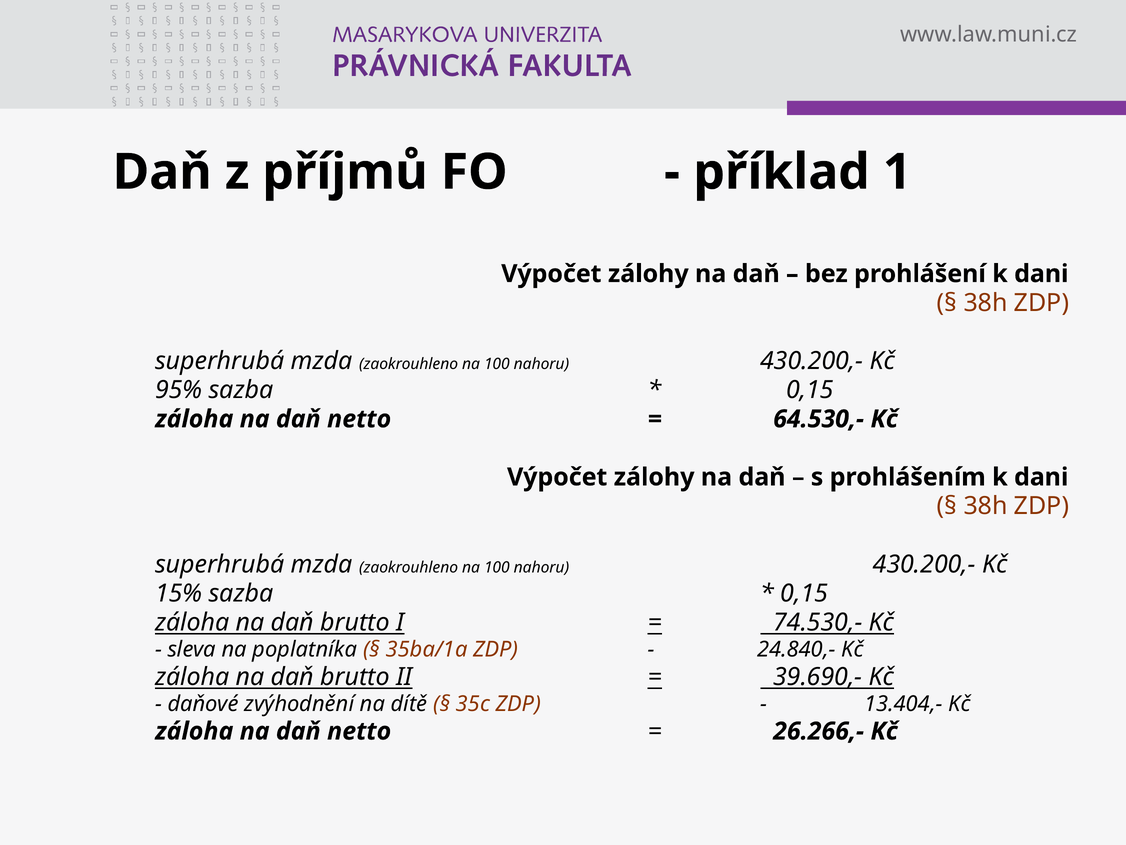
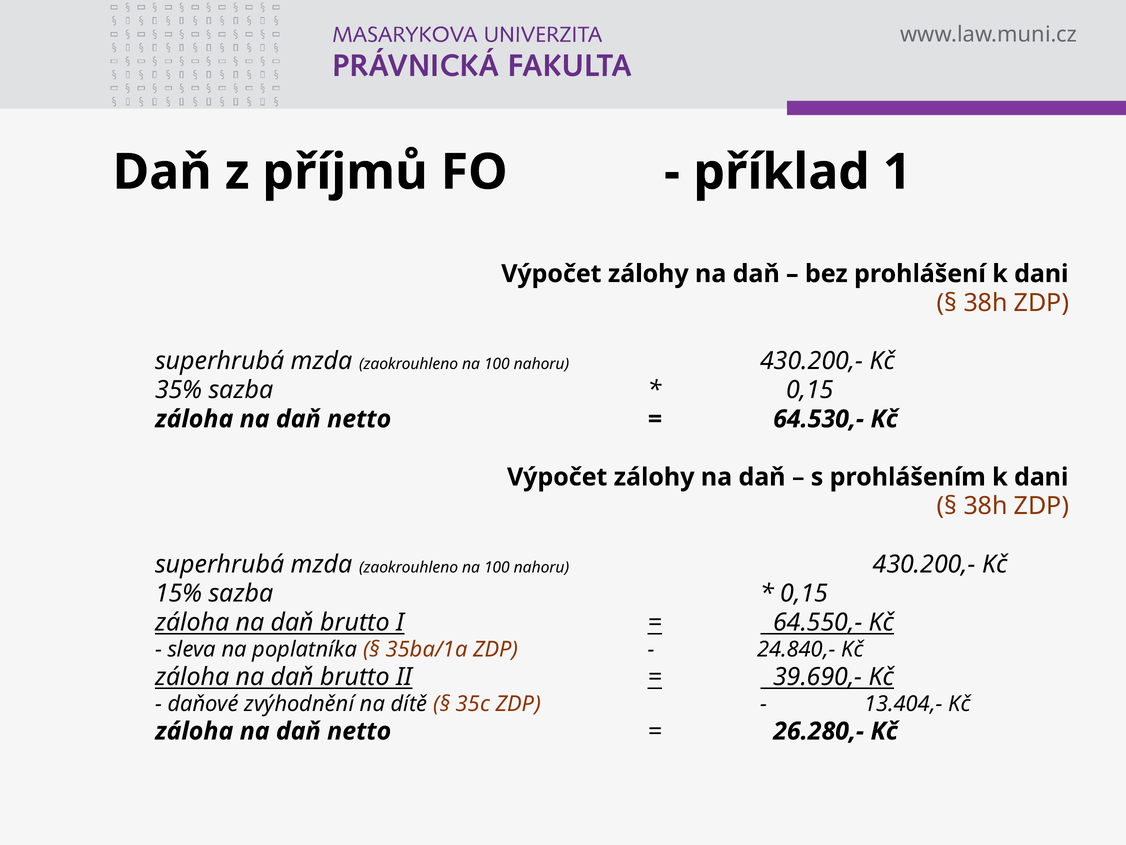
95%: 95% -> 35% (179, 390)
74.530,-: 74.530,- -> 64.550,- (818, 622)
26.266,-: 26.266,- -> 26.280,- (819, 731)
